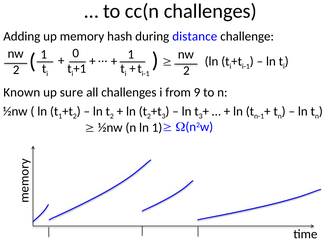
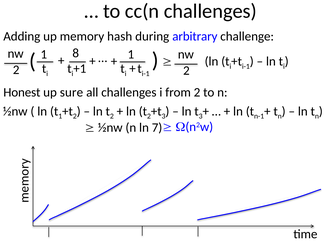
distance: distance -> arbitrary (195, 36)
0: 0 -> 8 (76, 53)
Known: Known -> Honest (22, 93)
from 9: 9 -> 2 (197, 93)
ln 1: 1 -> 7 (157, 128)
